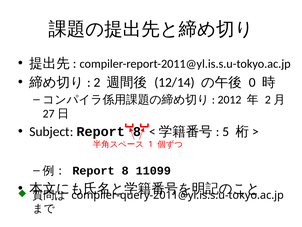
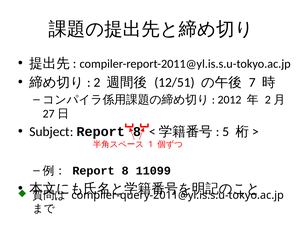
12/14: 12/14 -> 12/51 (175, 82)
0: 0 -> 7 (252, 82)
